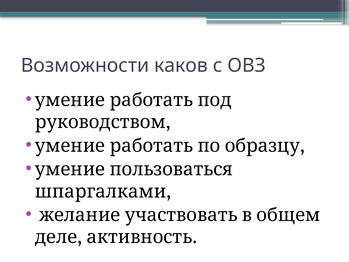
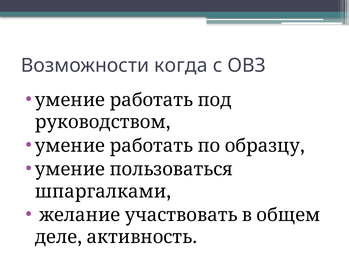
каков: каков -> когда (181, 65)
